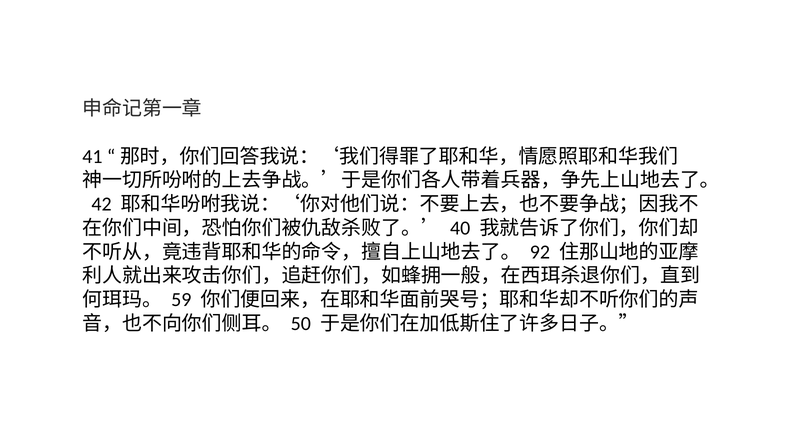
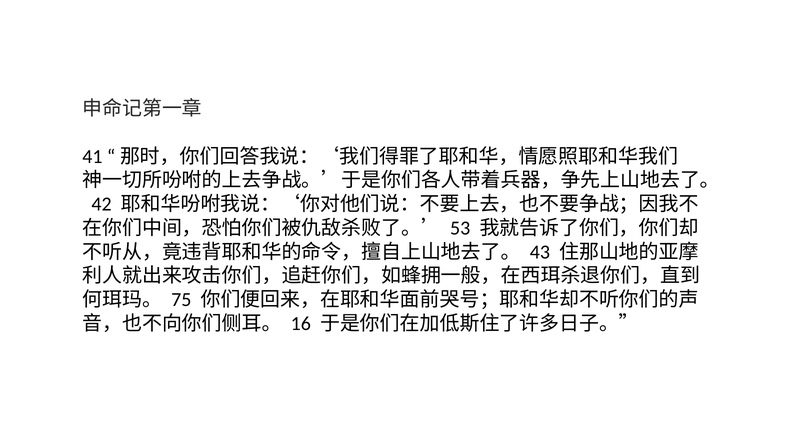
40: 40 -> 53 (460, 228)
92: 92 -> 43 (540, 252)
59: 59 -> 75 (181, 300)
50: 50 -> 16 (301, 324)
